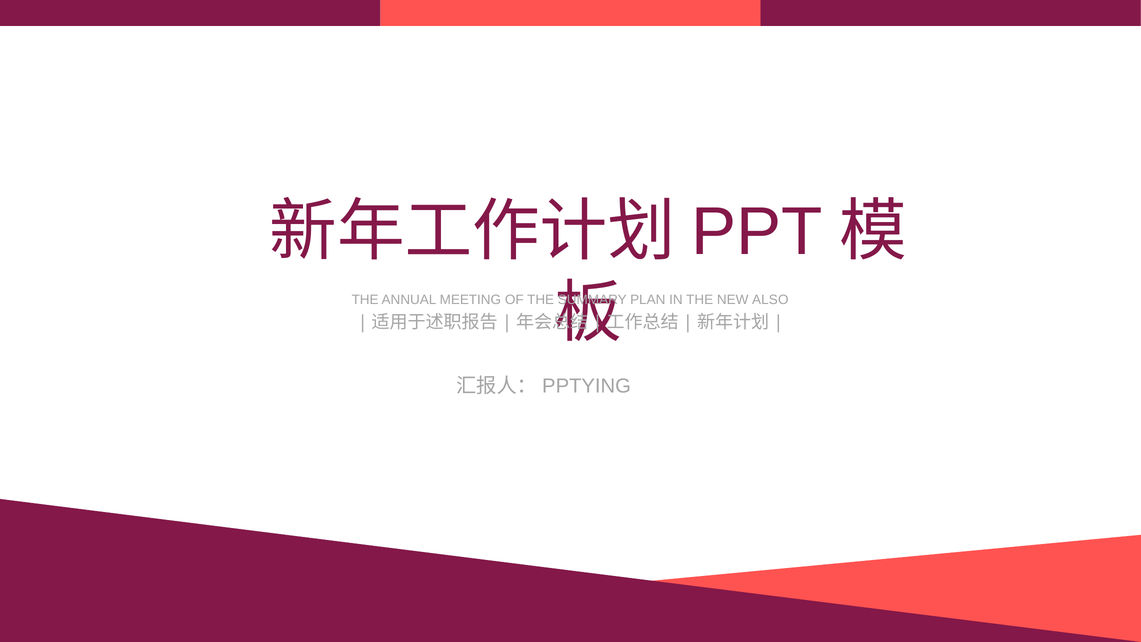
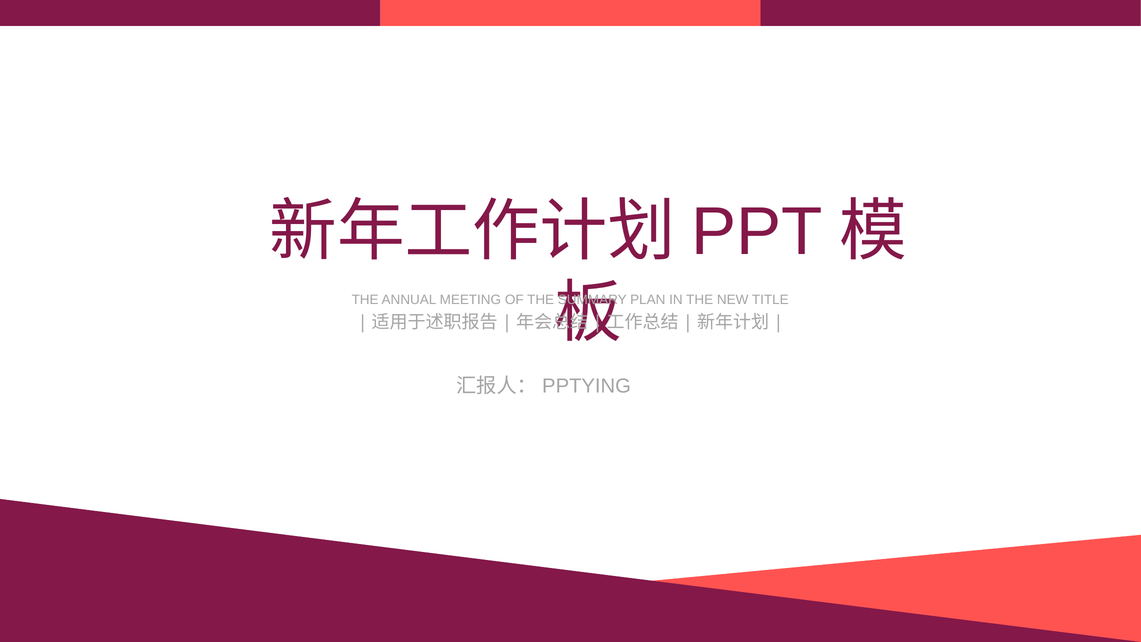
ALSO: ALSO -> TITLE (770, 300)
